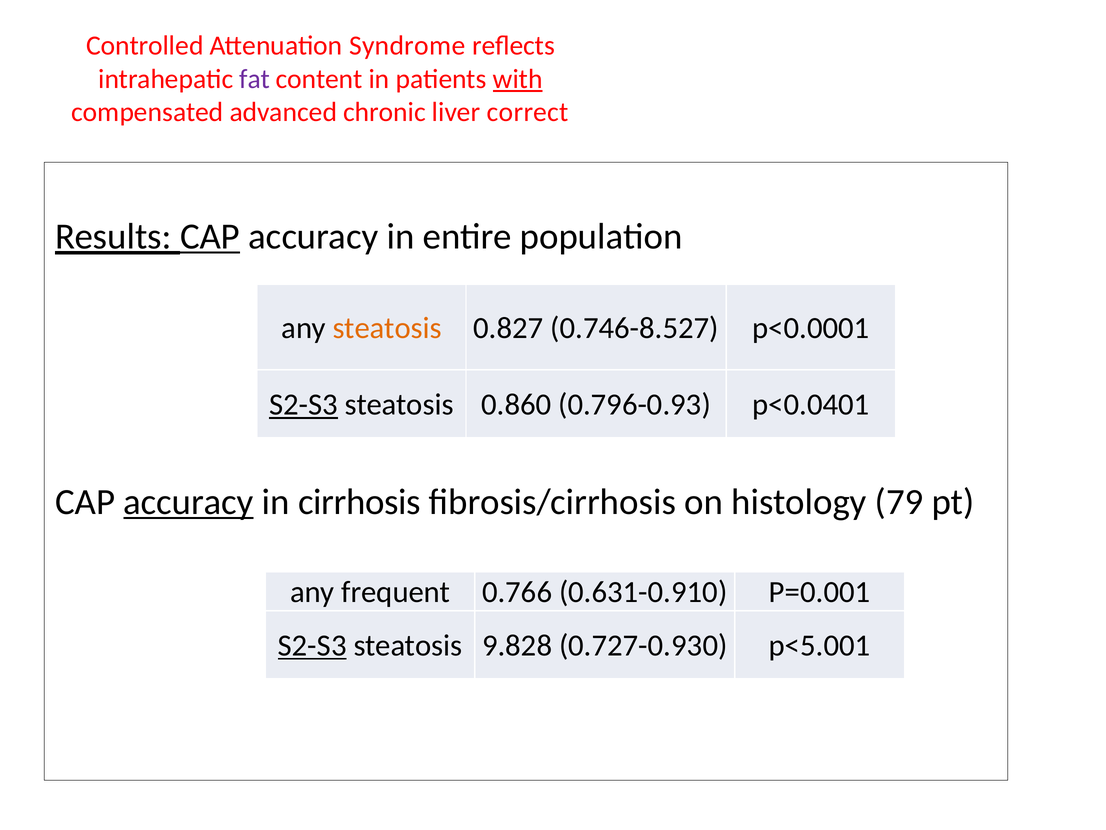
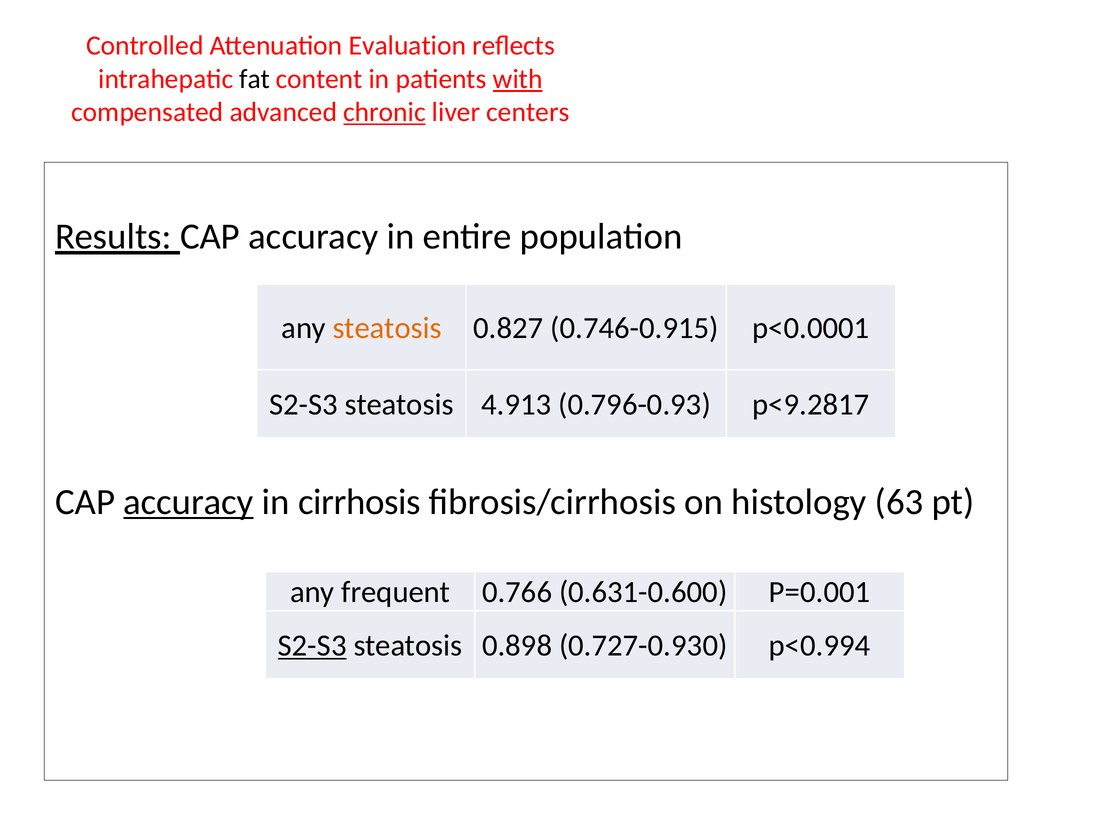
Syndrome: Syndrome -> Evaluation (407, 46)
fat colour: purple -> black (255, 79)
chronic underline: none -> present (385, 112)
correct: correct -> centers (528, 112)
CAP underline: present -> none (210, 237)
0.746-8.527: 0.746-8.527 -> 0.746-0.915 (634, 328)
S2-S3 underline: present -> none (303, 404)
0.860: 0.860 -> 4.913 (516, 404)
p<0.0401: p<0.0401 -> p<9.2817 (811, 404)
79: 79 -> 63 (899, 502)
0.631-0.910: 0.631-0.910 -> 0.631-0.600 (643, 592)
9.828: 9.828 -> 0.898 (517, 645)
p<5.001: p<5.001 -> p<0.994 (820, 645)
